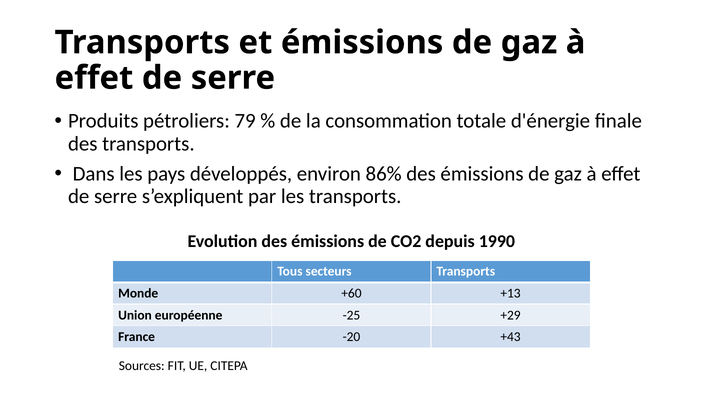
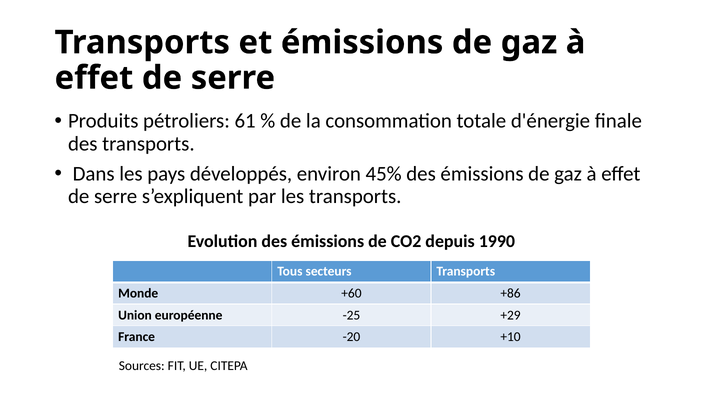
79: 79 -> 61 (245, 121)
86%: 86% -> 45% (384, 174)
+13: +13 -> +86 (511, 293)
+43: +43 -> +10 (511, 337)
